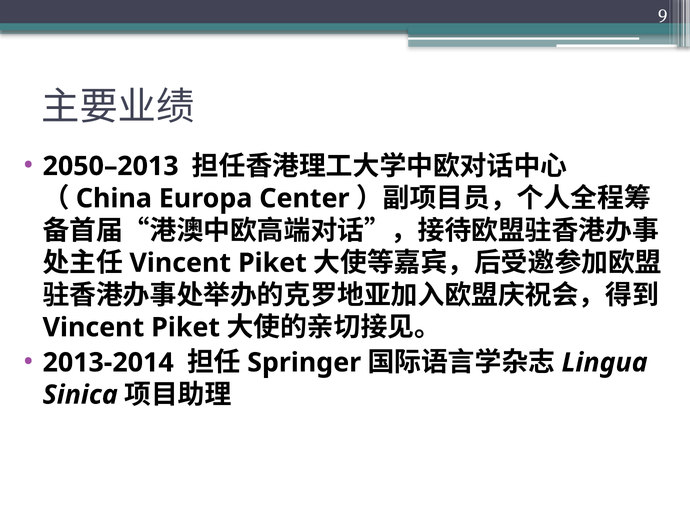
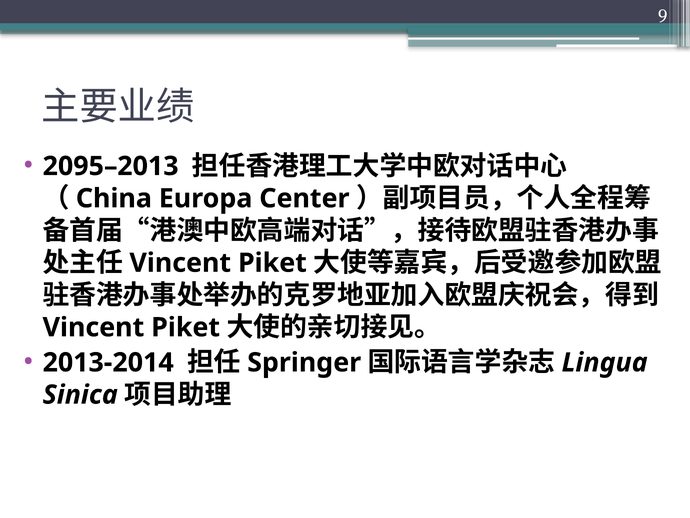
2050–2013: 2050–2013 -> 2095–2013 (111, 166)
